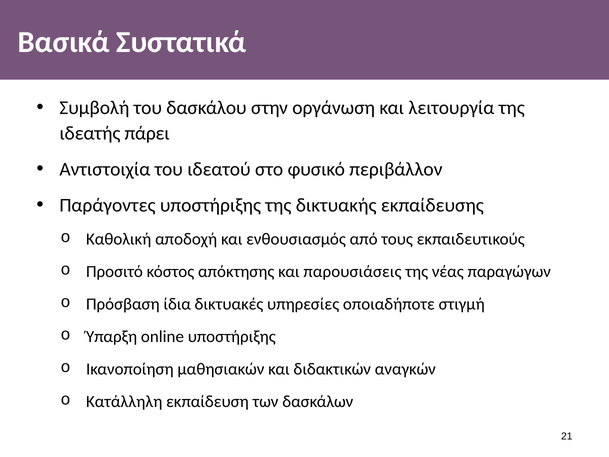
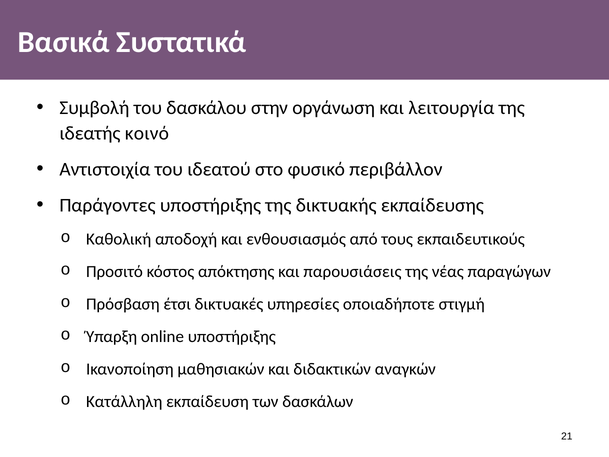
πάρει: πάρει -> κοινό (147, 133)
ίδια: ίδια -> έτσι (177, 304)
